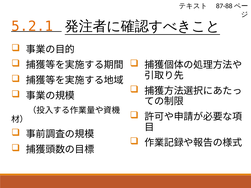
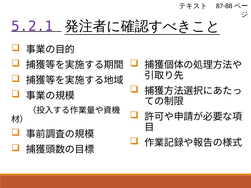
5.2.1 colour: orange -> purple (32, 26)
